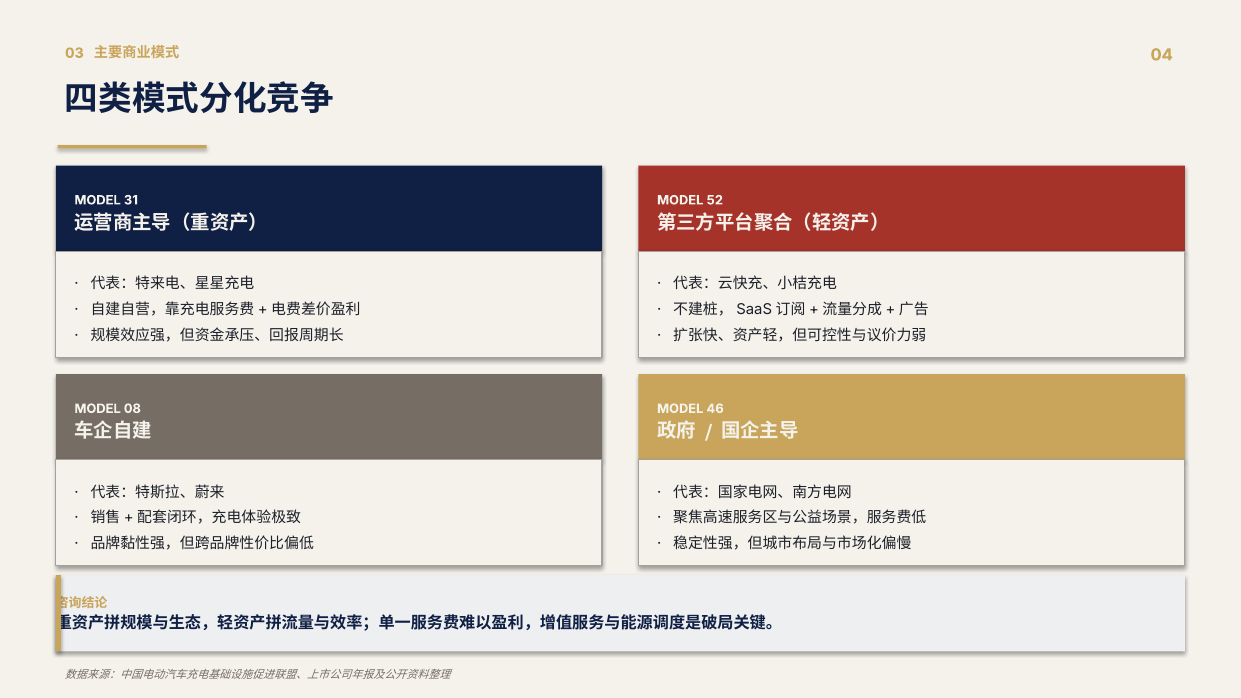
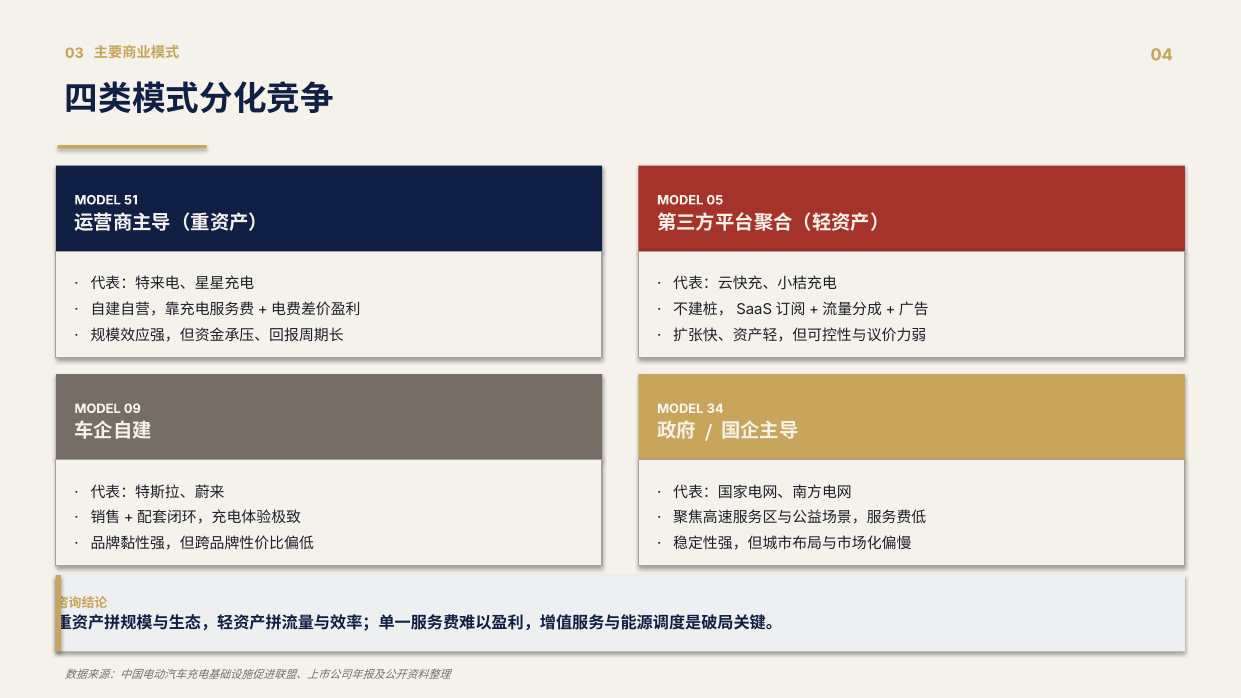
31: 31 -> 51 (131, 200)
52: 52 -> 05 (715, 200)
08: 08 -> 09 (132, 409)
46: 46 -> 34 (715, 409)
